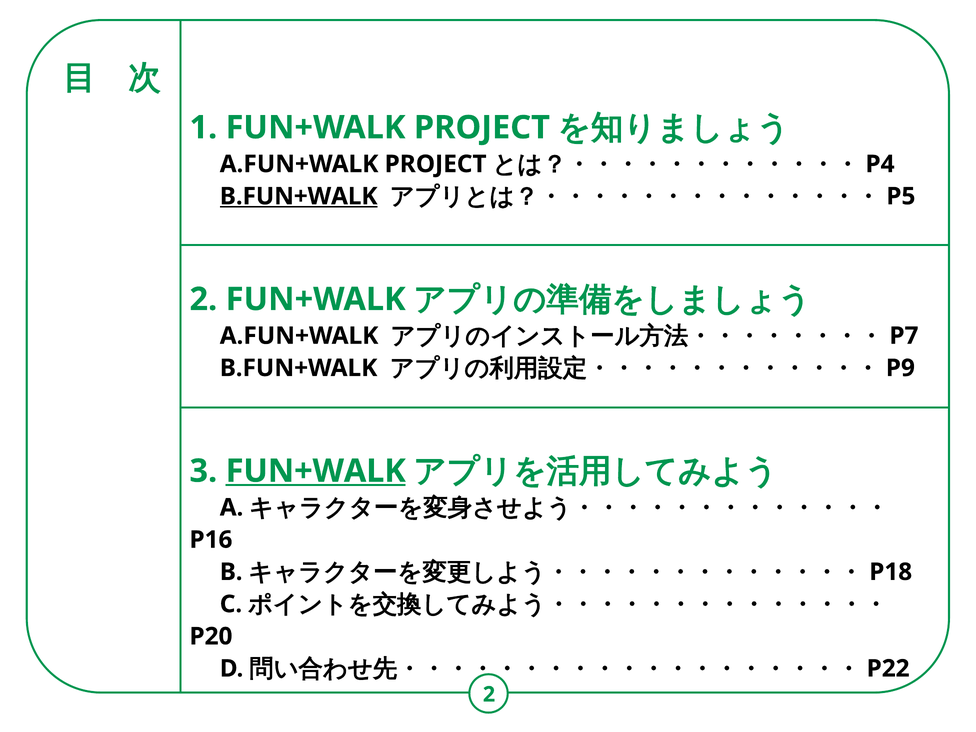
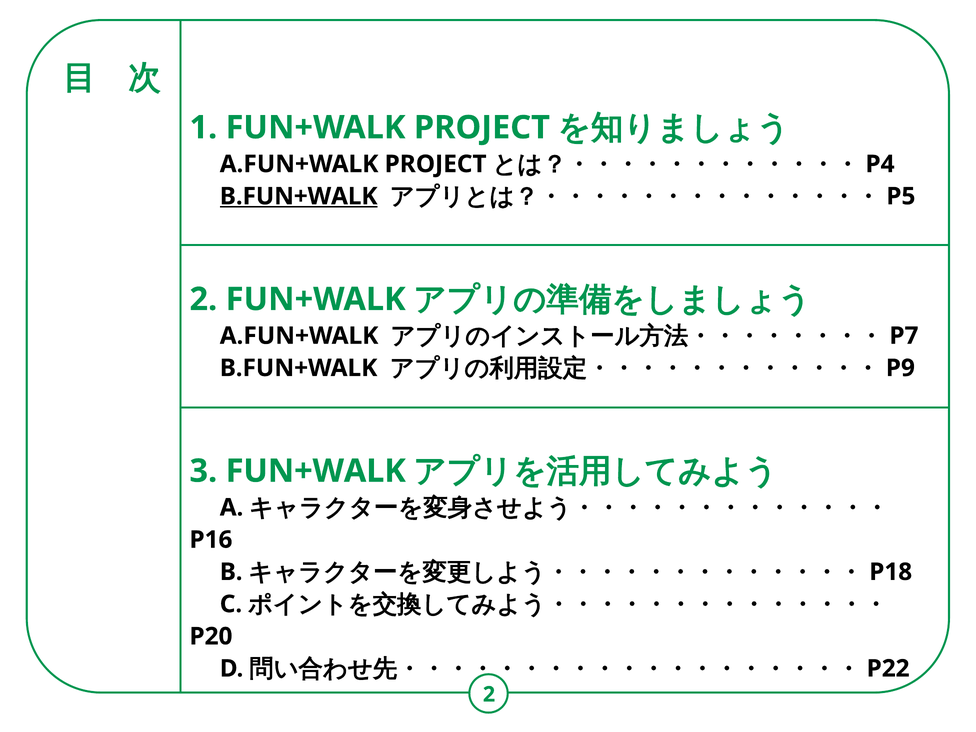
FUN+WALK underline: present -> none (316, 471)
